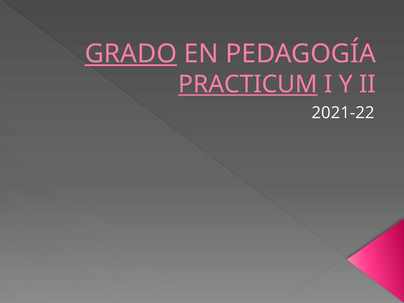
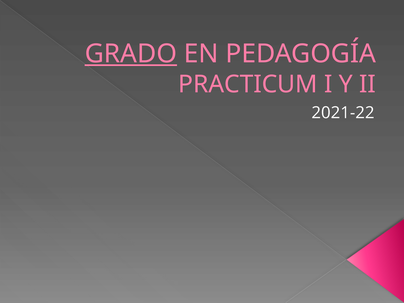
PRACTICUM underline: present -> none (248, 84)
